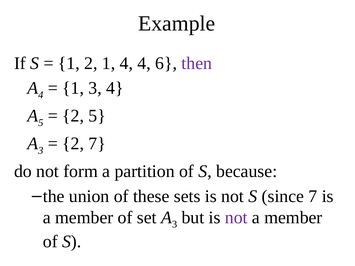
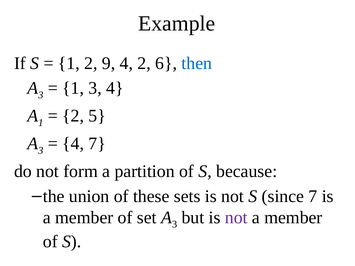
2 1: 1 -> 9 (109, 63)
4 4: 4 -> 2 (144, 63)
then colour: purple -> blue (197, 63)
4: 4 -> 3 (41, 95)
A 5: 5 -> 1 (41, 123)
2: 2 -> 4 (73, 144)
